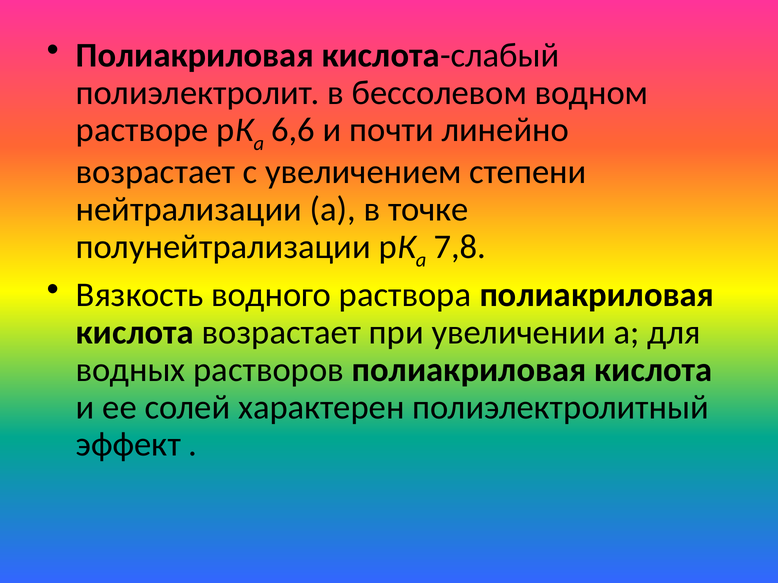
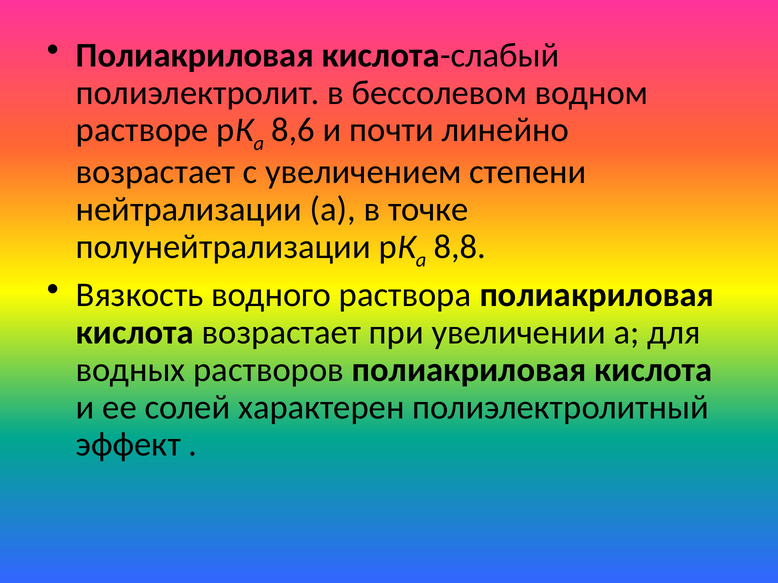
6,6: 6,6 -> 8,6 (293, 130)
7,8: 7,8 -> 8,8 (460, 247)
